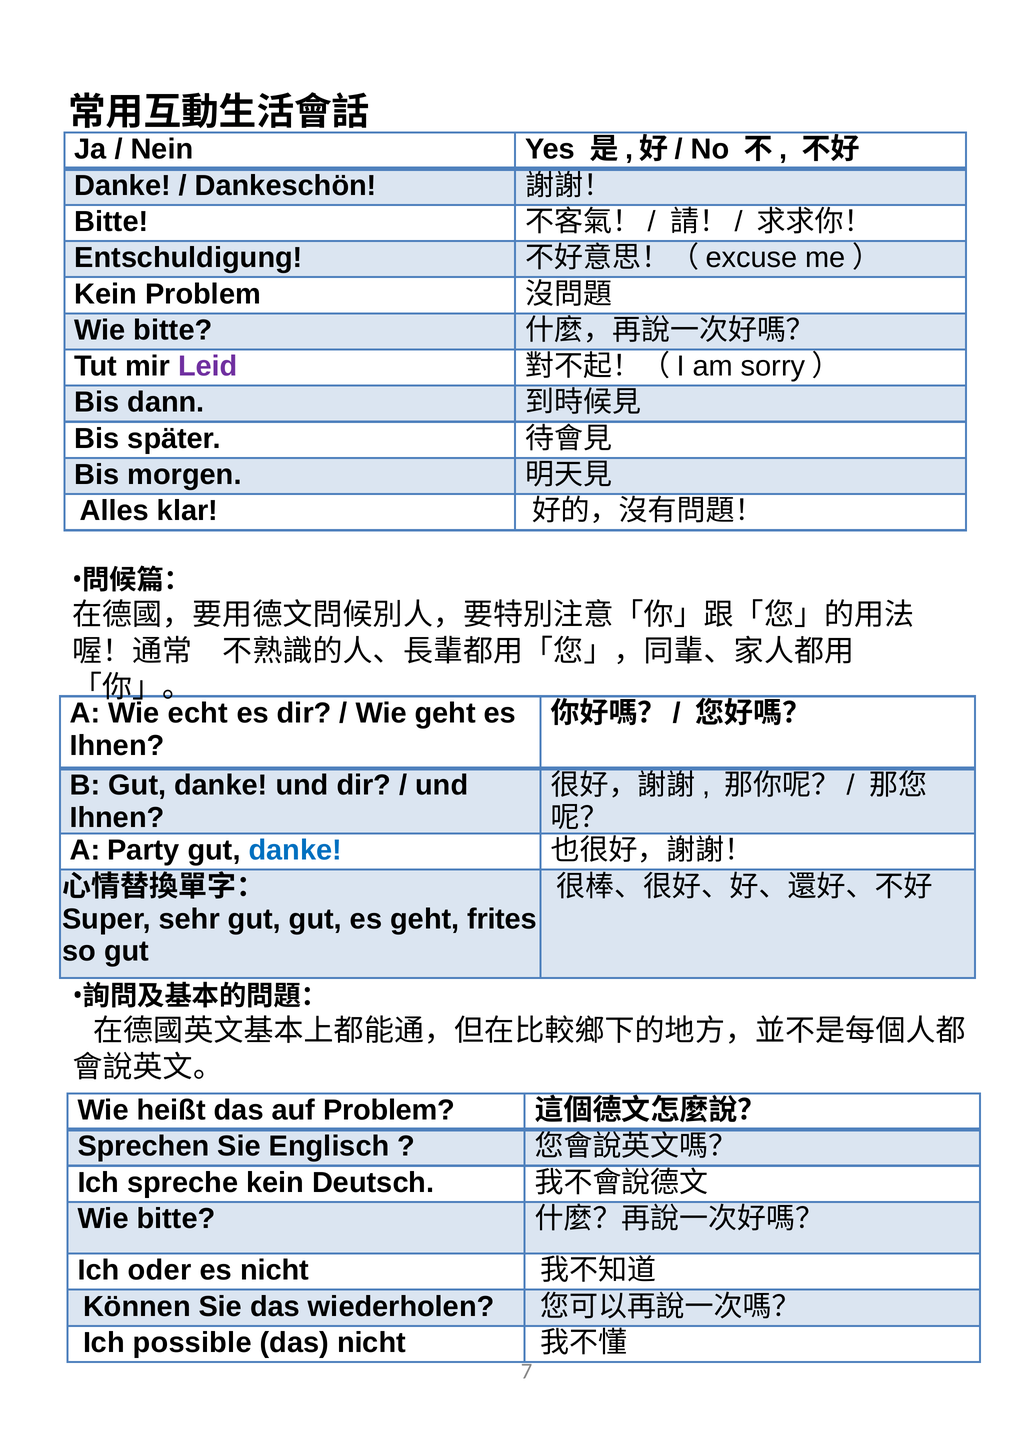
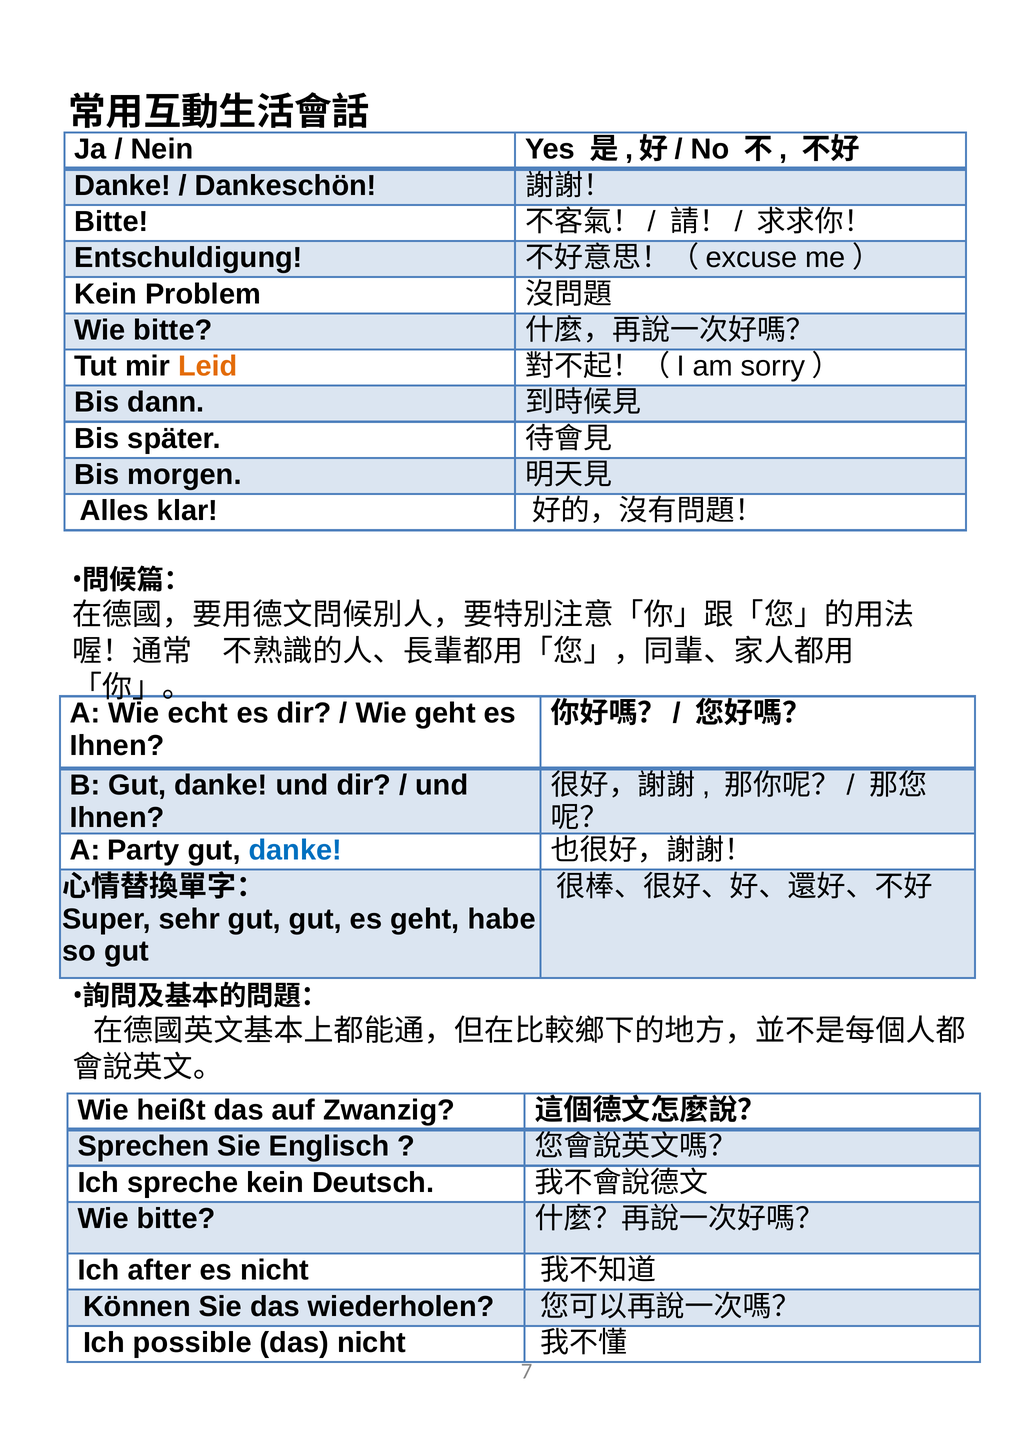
Leid colour: purple -> orange (208, 366)
frites: frites -> habe (502, 919)
auf Problem: Problem -> Zwanzig (389, 1110)
oder: oder -> after (160, 1270)
